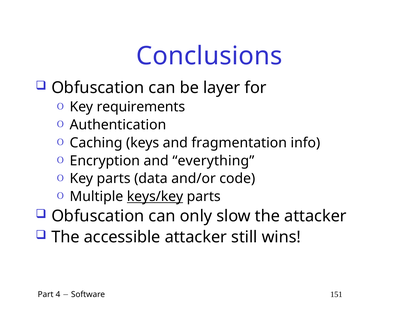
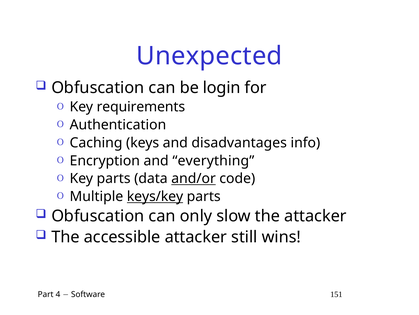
Conclusions: Conclusions -> Unexpected (209, 56)
layer: layer -> login (222, 88)
fragmentation: fragmentation -> disadvantages (239, 143)
and/or underline: none -> present (194, 178)
